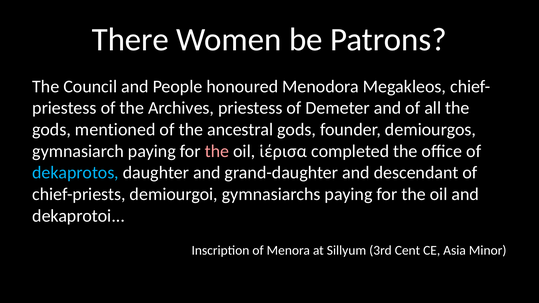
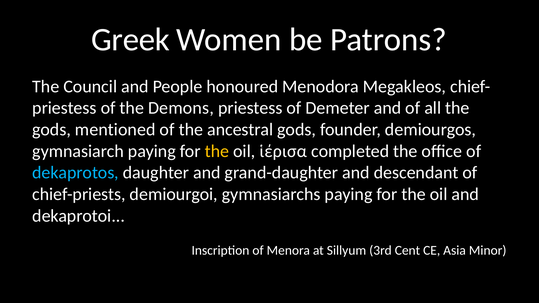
There: There -> Greek (131, 40)
Archives: Archives -> Demons (181, 108)
the colour: pink -> yellow (217, 151)
